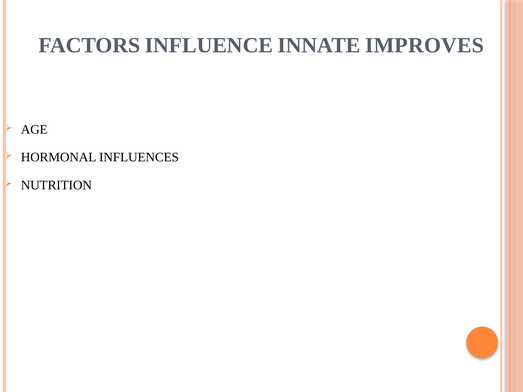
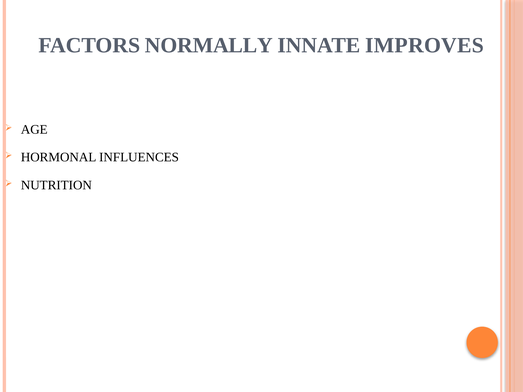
INFLUENCE: INFLUENCE -> NORMALLY (209, 46)
